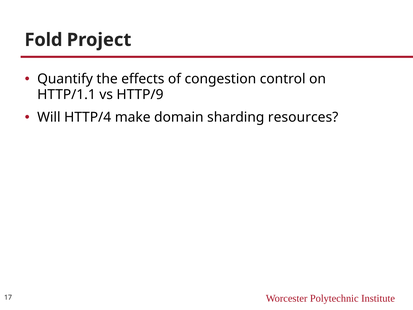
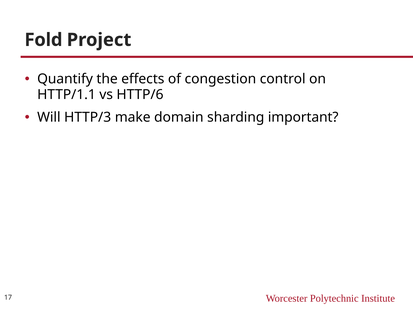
HTTP/9: HTTP/9 -> HTTP/6 (140, 95)
HTTP/4: HTTP/4 -> HTTP/3 (88, 117)
resources: resources -> important (303, 117)
